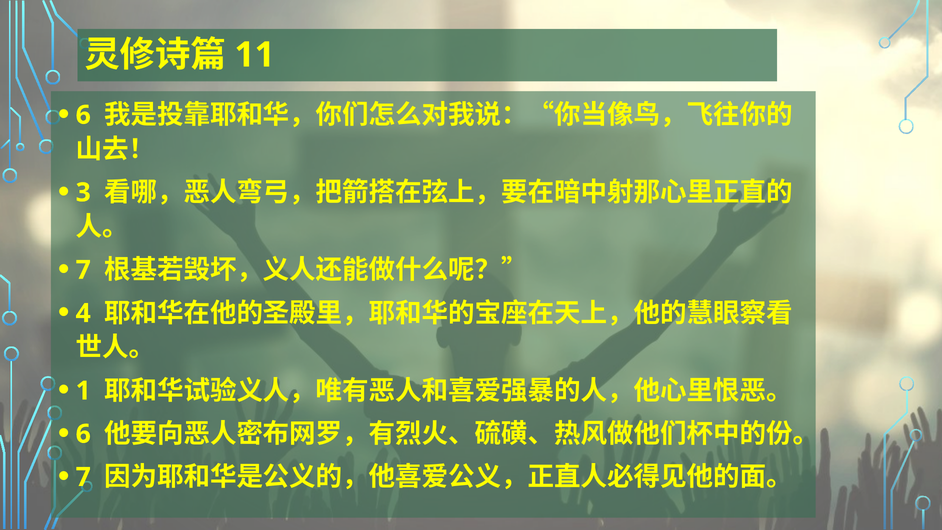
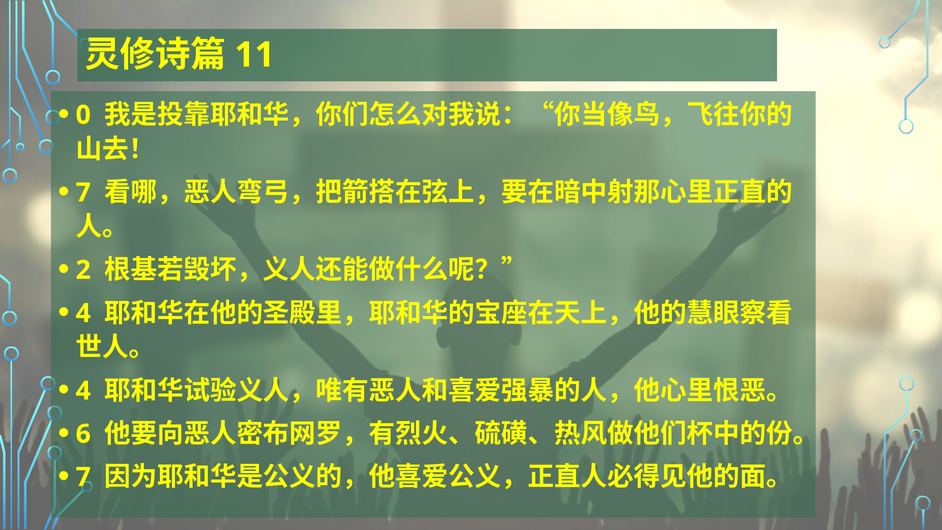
6: 6 -> 0 (83, 115)
3: 3 -> 7 (83, 193)
7: 7 -> 2 (83, 270)
1: 1 -> 4 (83, 391)
